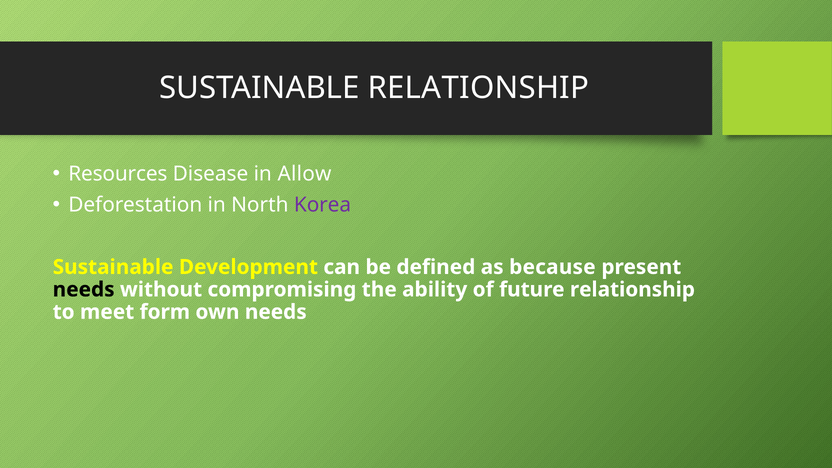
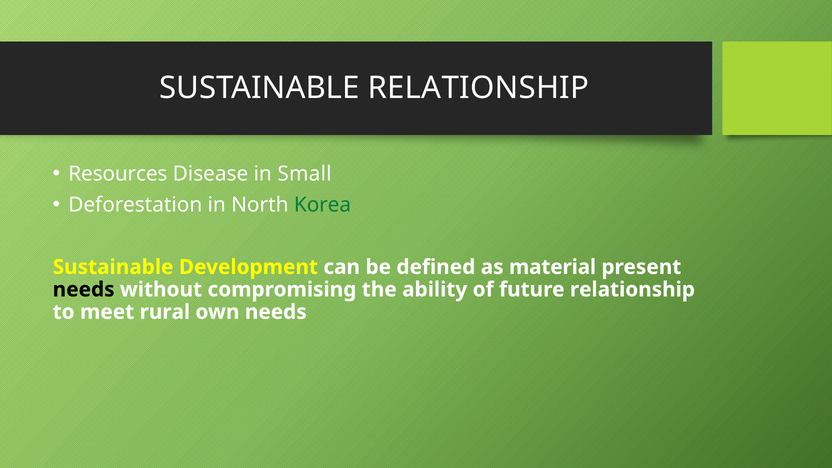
Allow: Allow -> Small (305, 174)
Korea colour: purple -> green (323, 205)
because: because -> material (553, 267)
form: form -> rural (165, 312)
